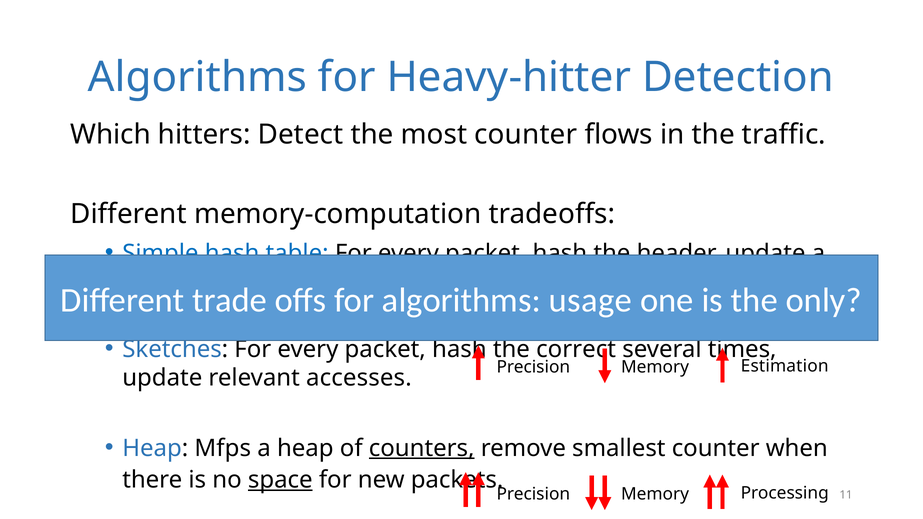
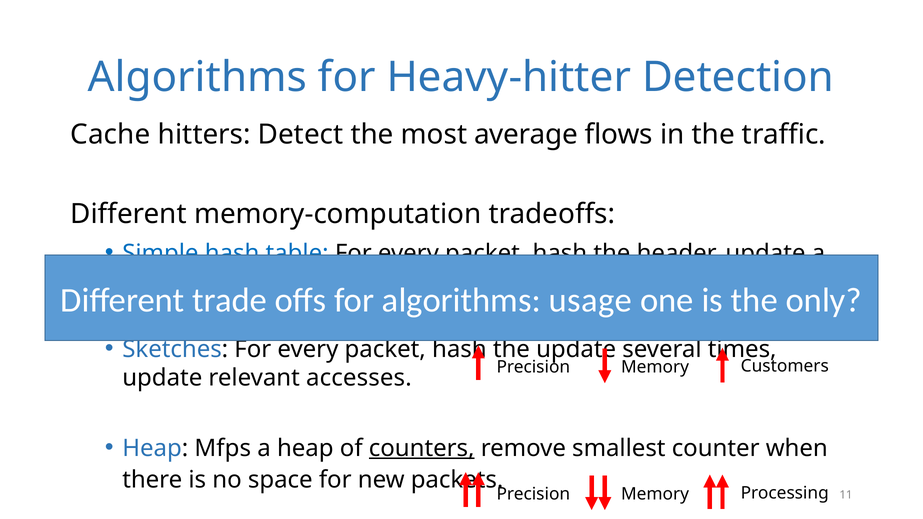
Which: Which -> Cache (110, 135)
most counter: counter -> average (526, 135)
the correct: correct -> update (576, 349)
Estimation: Estimation -> Customers (785, 366)
space underline: present -> none (280, 480)
